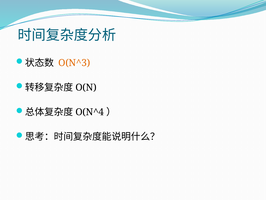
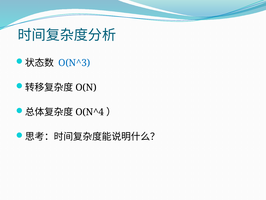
O(N^3 colour: orange -> blue (74, 63)
